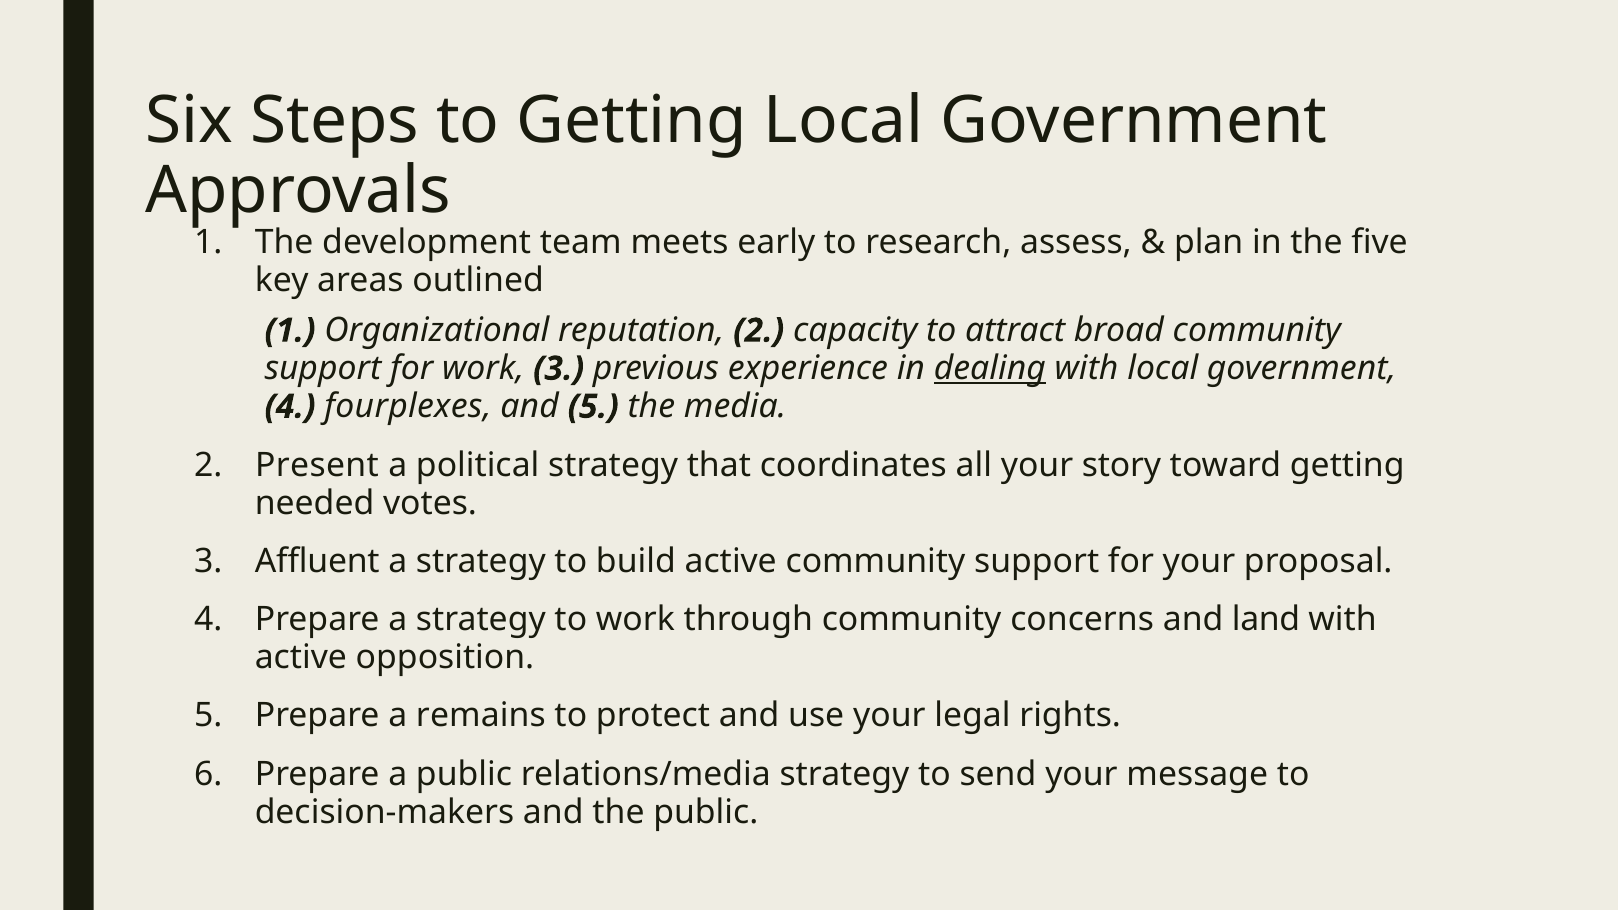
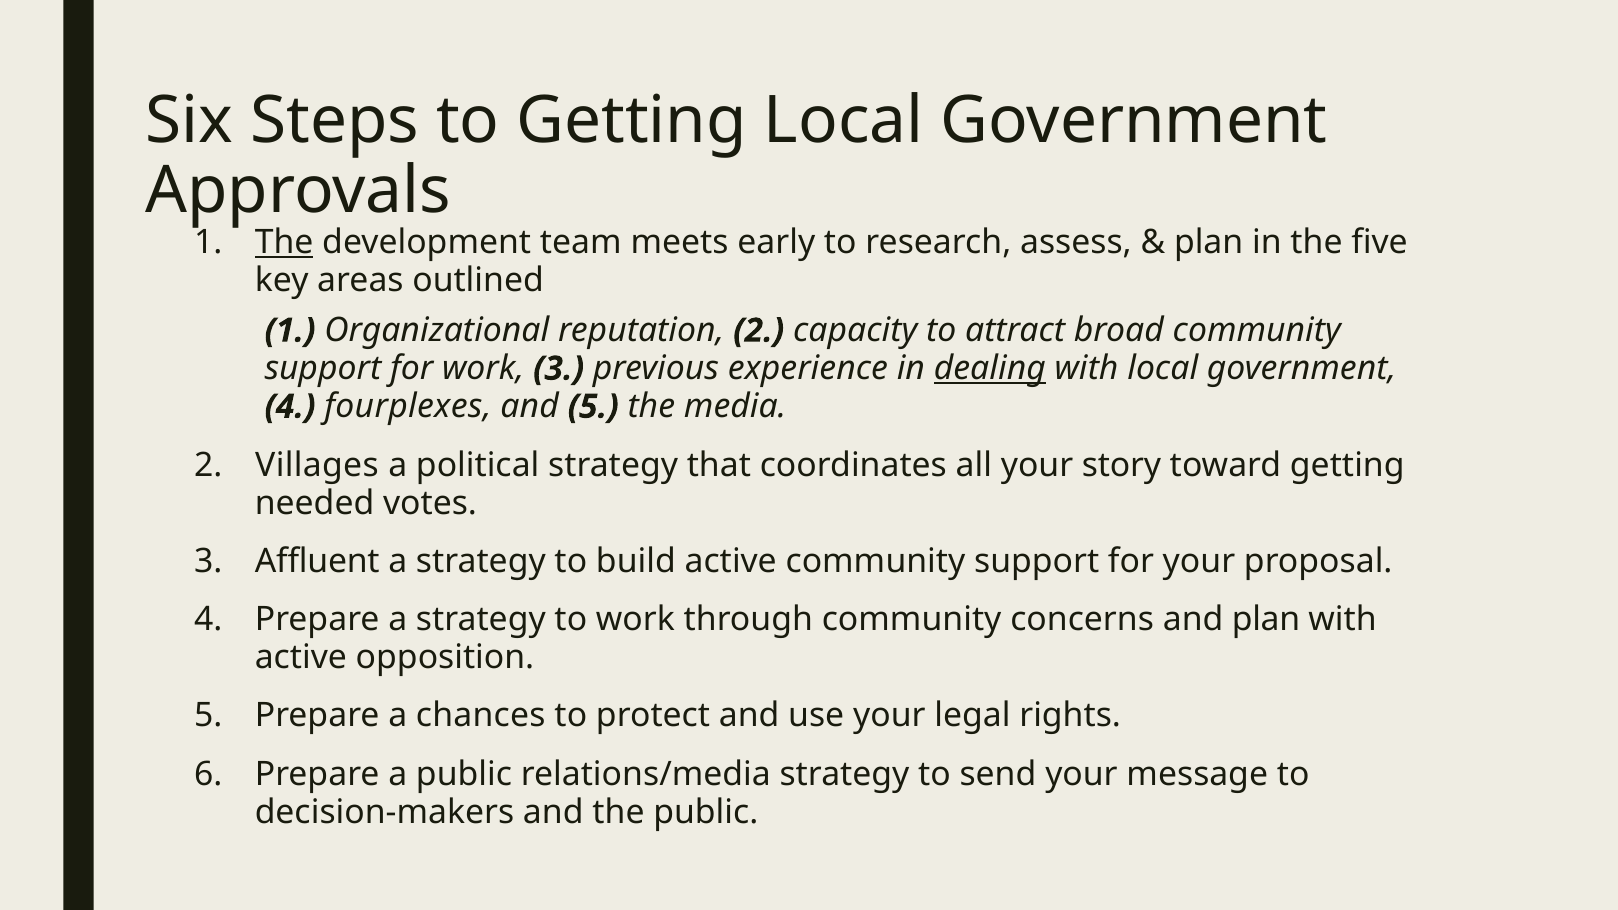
The underline: none -> present (284, 243)
Present: Present -> Villages (317, 465)
and land: land -> plan (1266, 620)
remains: remains -> chances (481, 716)
